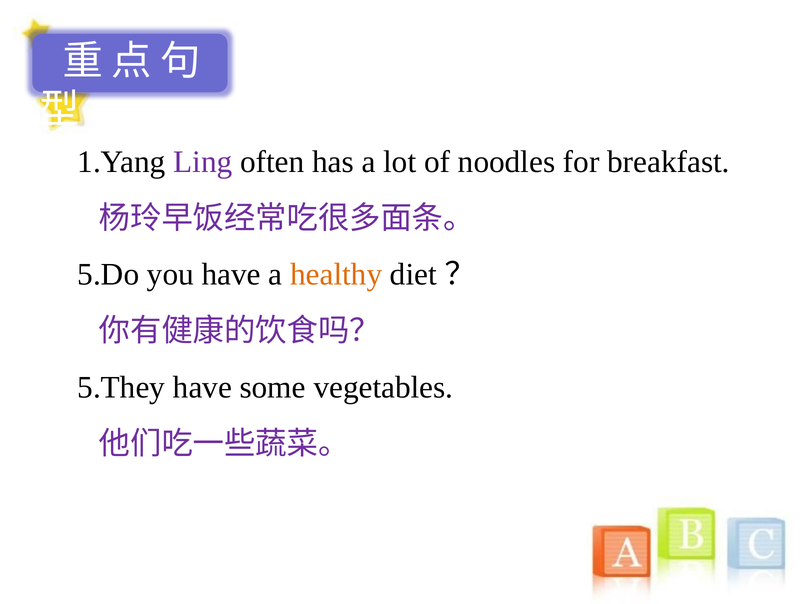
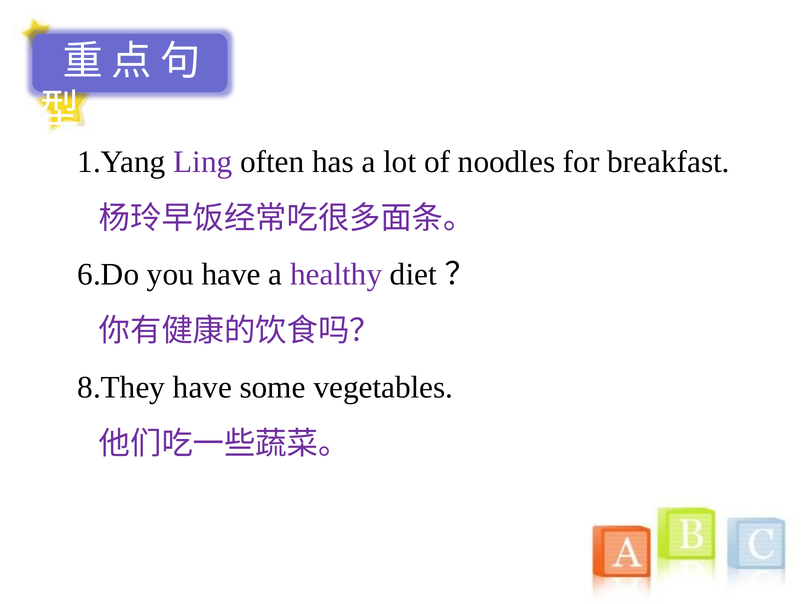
5.Do: 5.Do -> 6.Do (108, 275)
healthy colour: orange -> purple (336, 275)
5.They: 5.They -> 8.They (121, 388)
